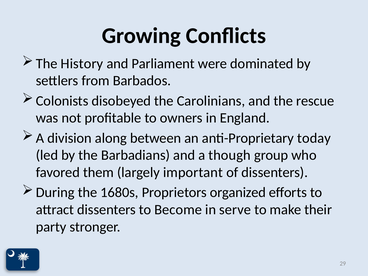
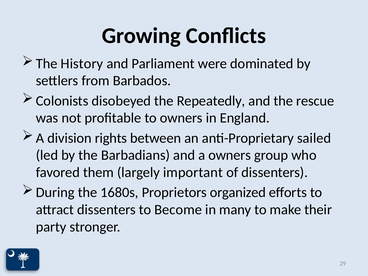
Carolinians: Carolinians -> Repeatedly (211, 101)
along: along -> rights (111, 138)
today: today -> sailed (314, 138)
a though: though -> owners (230, 155)
serve: serve -> many (235, 210)
